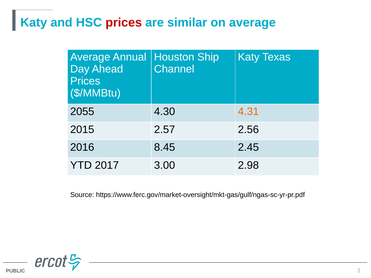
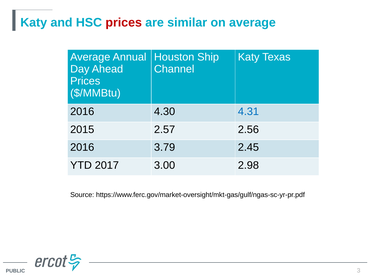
2055: 2055 -> 2016 (82, 112)
4.31 colour: orange -> blue (248, 112)
8.45: 8.45 -> 3.79 (165, 148)
